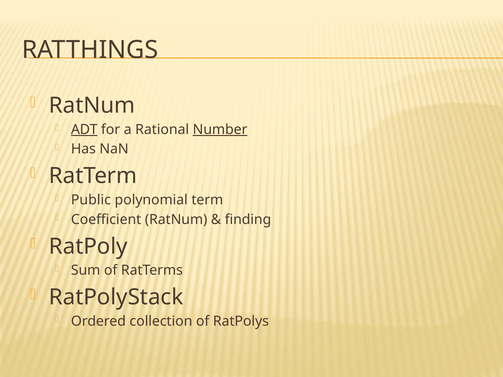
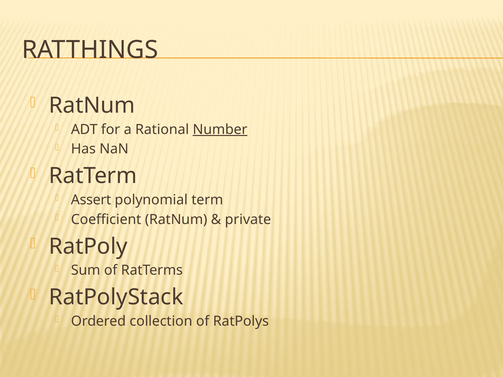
ADT underline: present -> none (84, 130)
Public: Public -> Assert (91, 200)
finding: finding -> private (248, 220)
